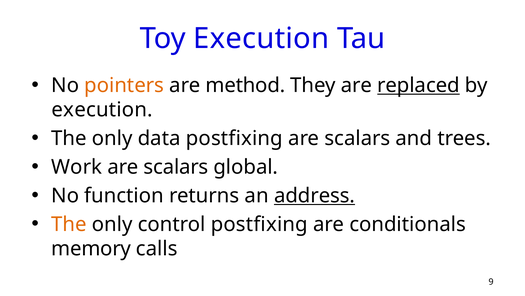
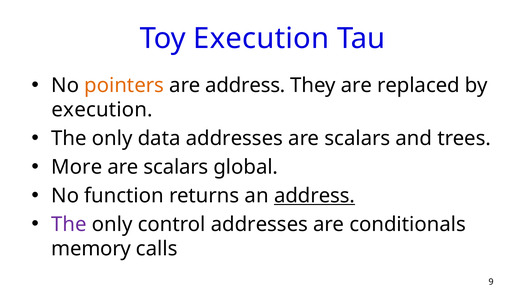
are method: method -> address (245, 85)
replaced underline: present -> none (418, 85)
data postfixing: postfixing -> addresses (234, 138)
Work: Work -> More (77, 167)
The colour: orange -> purple (69, 224)
control postfixing: postfixing -> addresses (259, 224)
